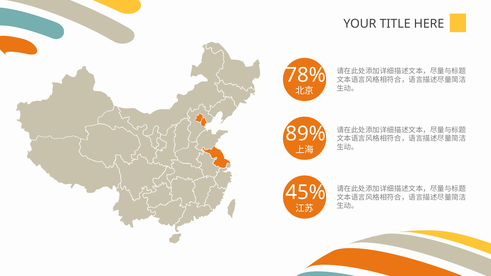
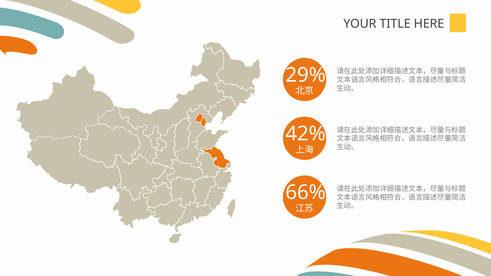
78%: 78% -> 29% (306, 75)
89%: 89% -> 42% (306, 134)
45%: 45% -> 66% (306, 193)
